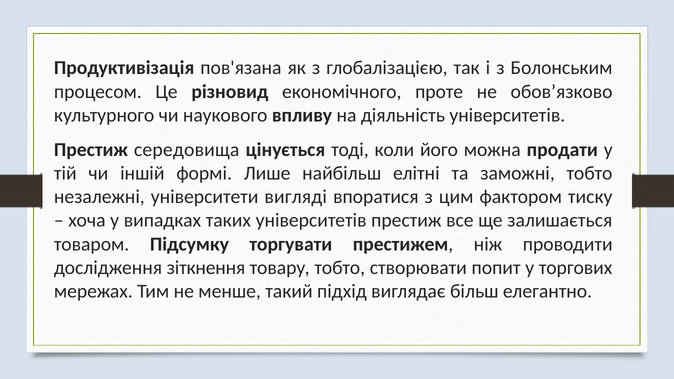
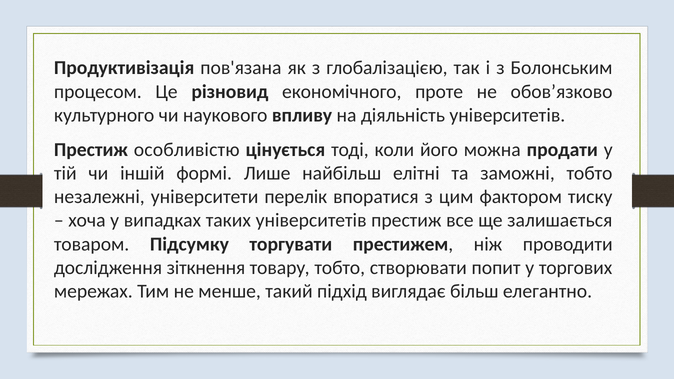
середовища: середовища -> особливістю (187, 150)
вигляді: вигляді -> перелік (296, 197)
